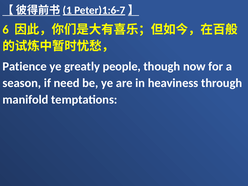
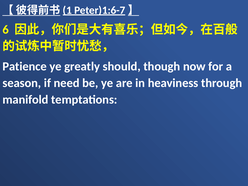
people: people -> should (122, 66)
